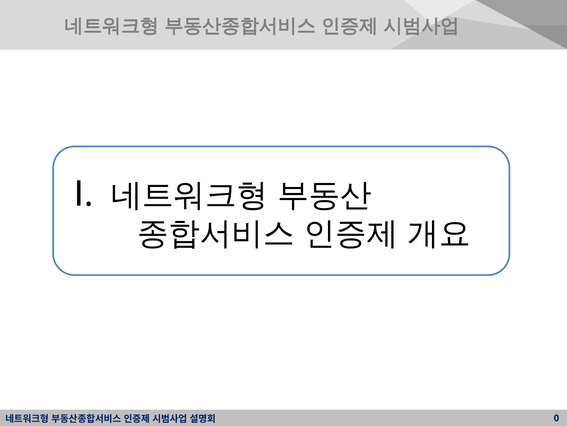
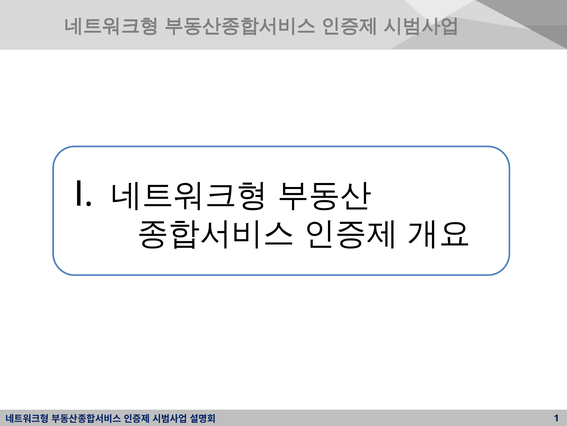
0: 0 -> 1 (556, 417)
